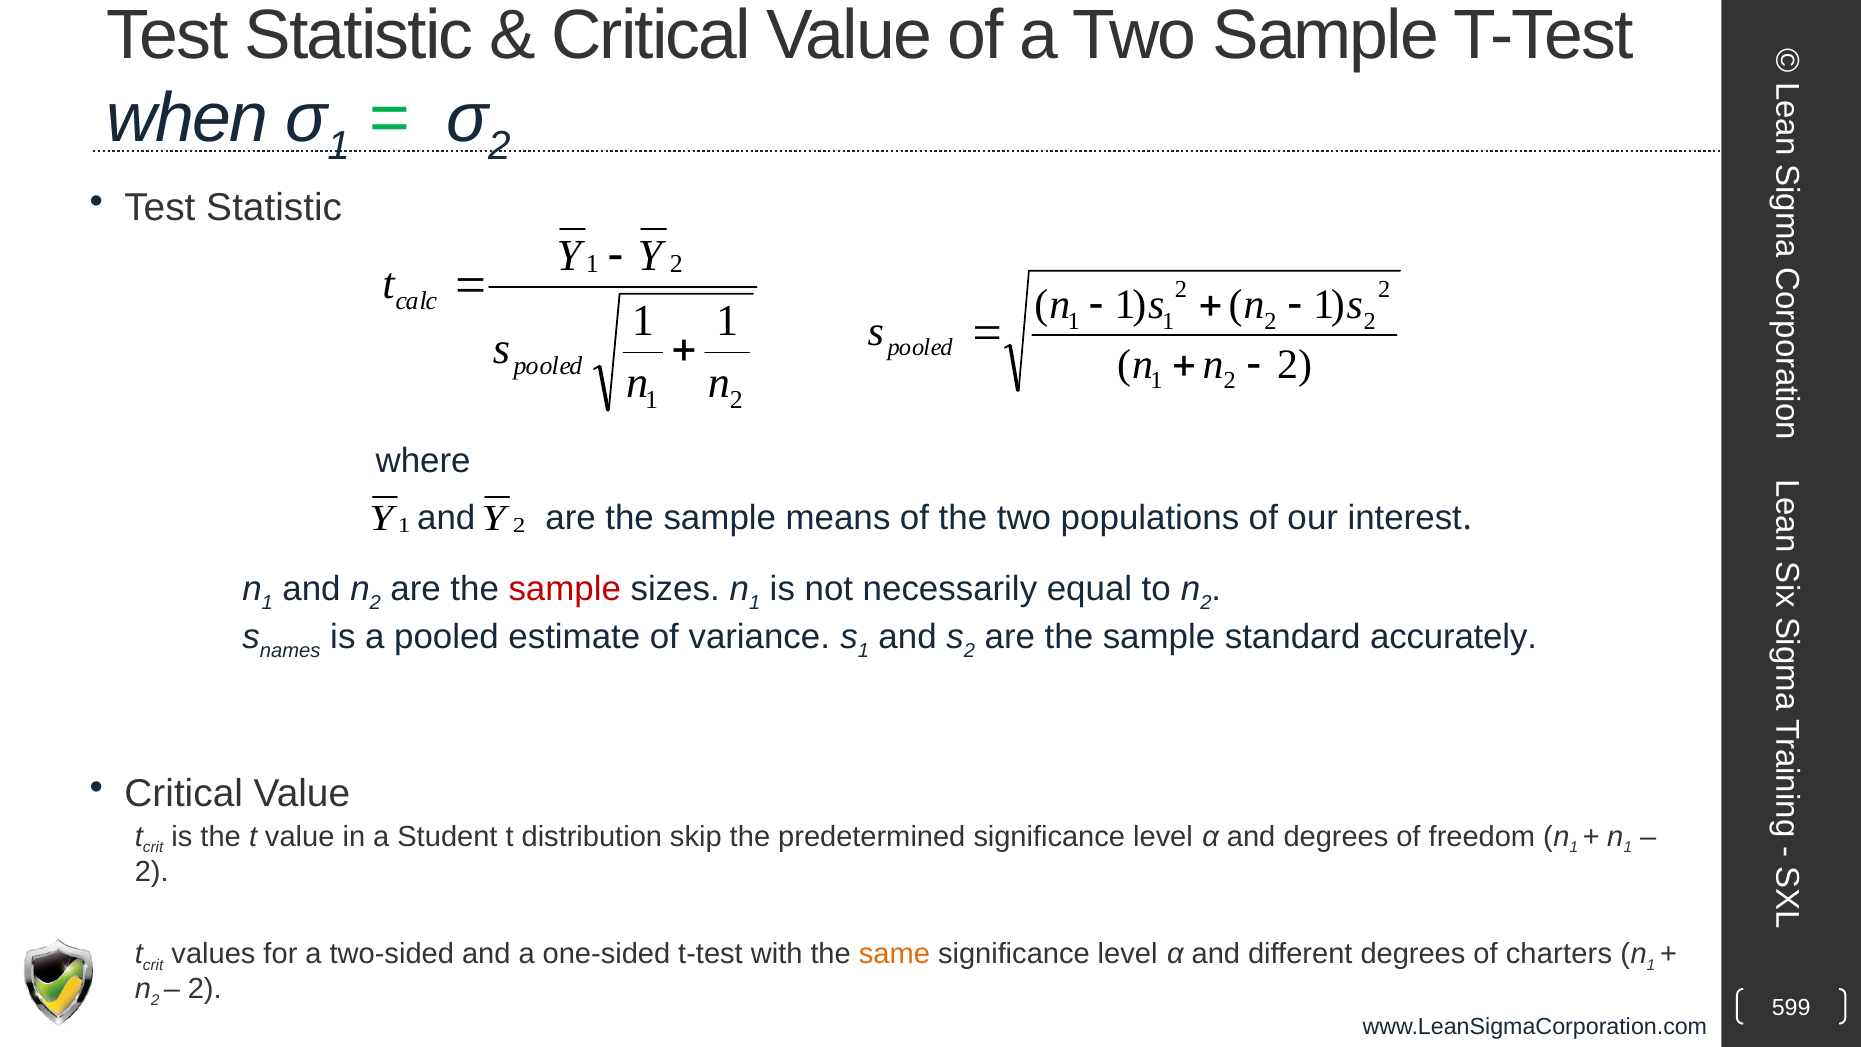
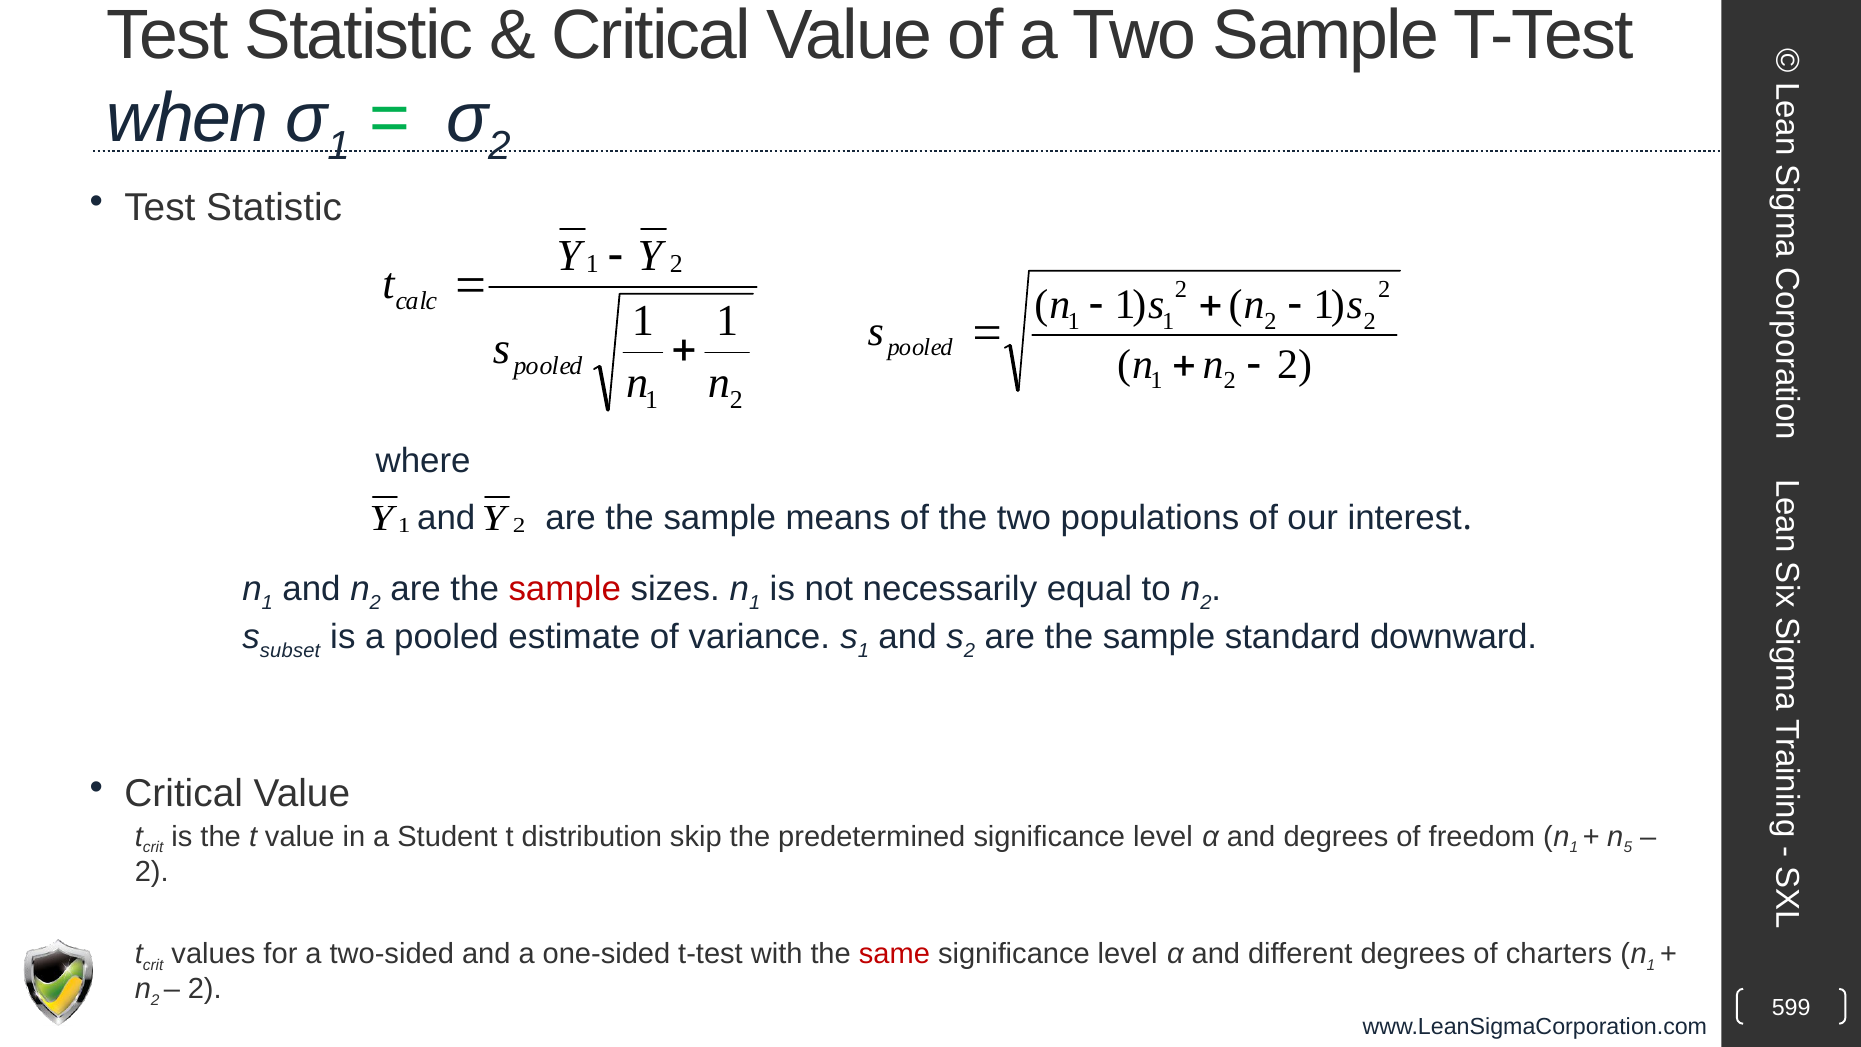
names: names -> subset (290, 651)
accurately: accurately -> downward (1454, 637)
1: 1 -> 5 (1628, 848)
same colour: orange -> red (894, 954)
